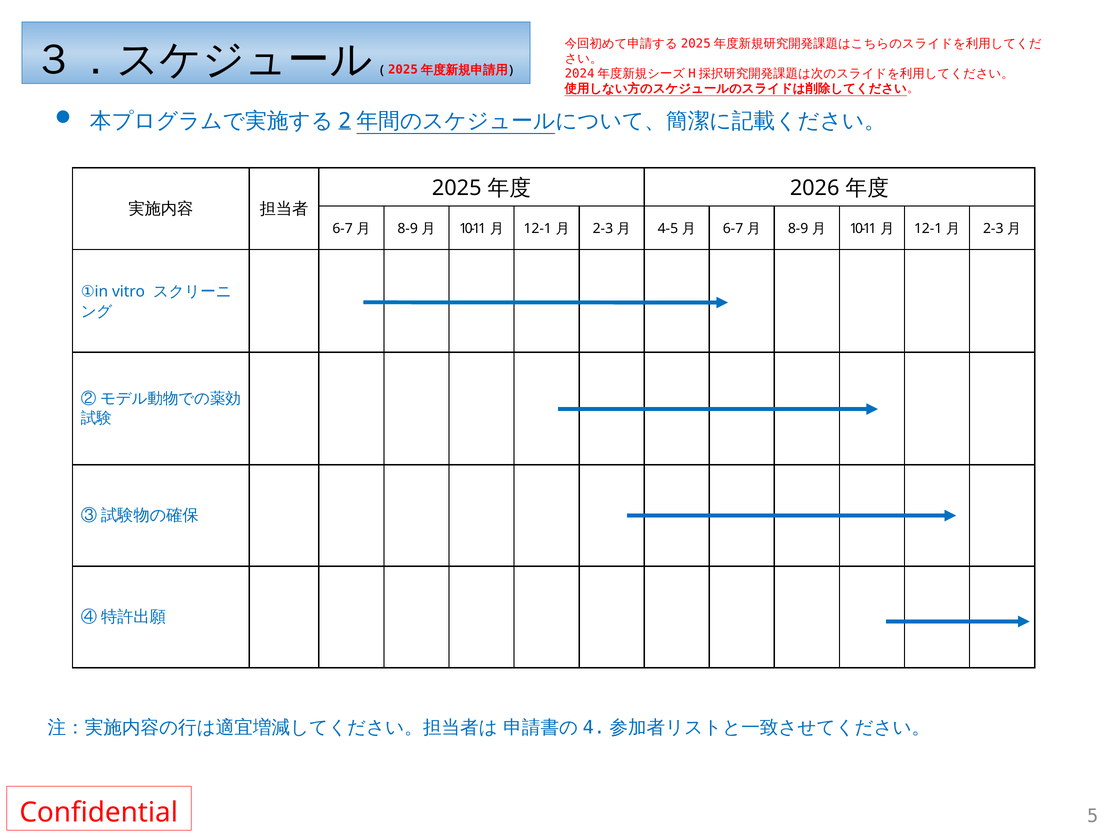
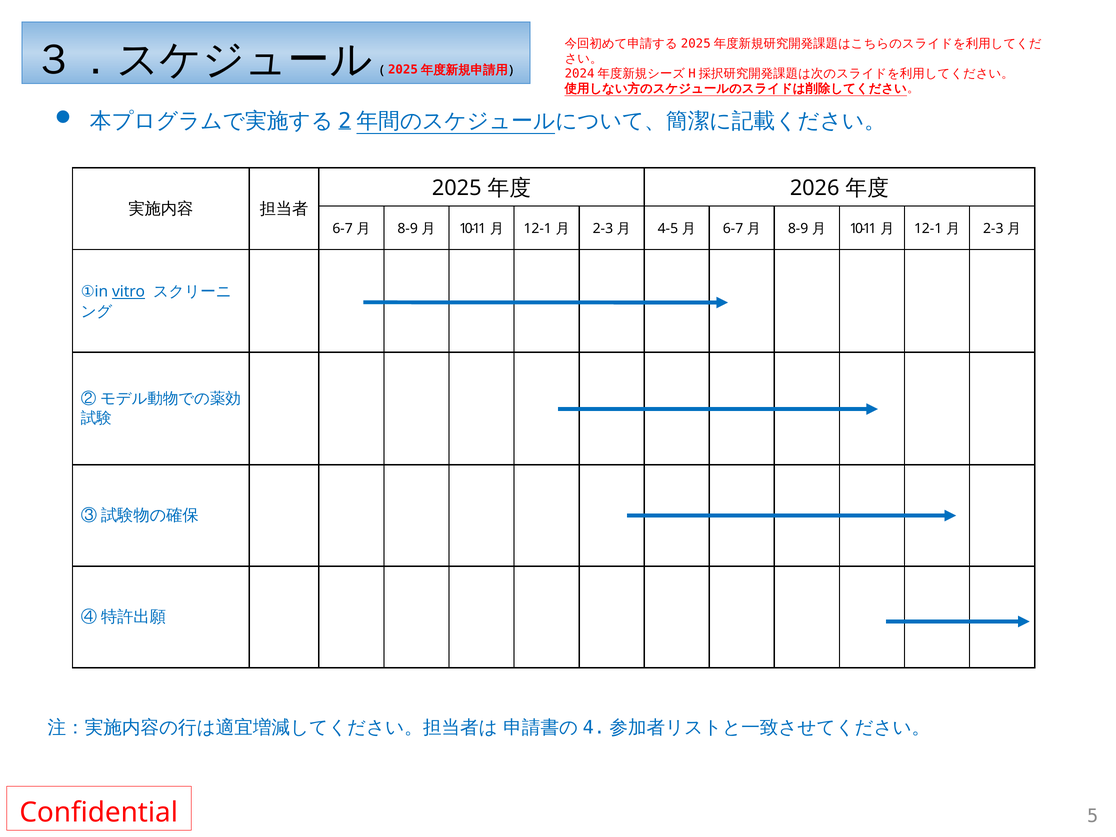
vitro underline: none -> present (129, 292)
